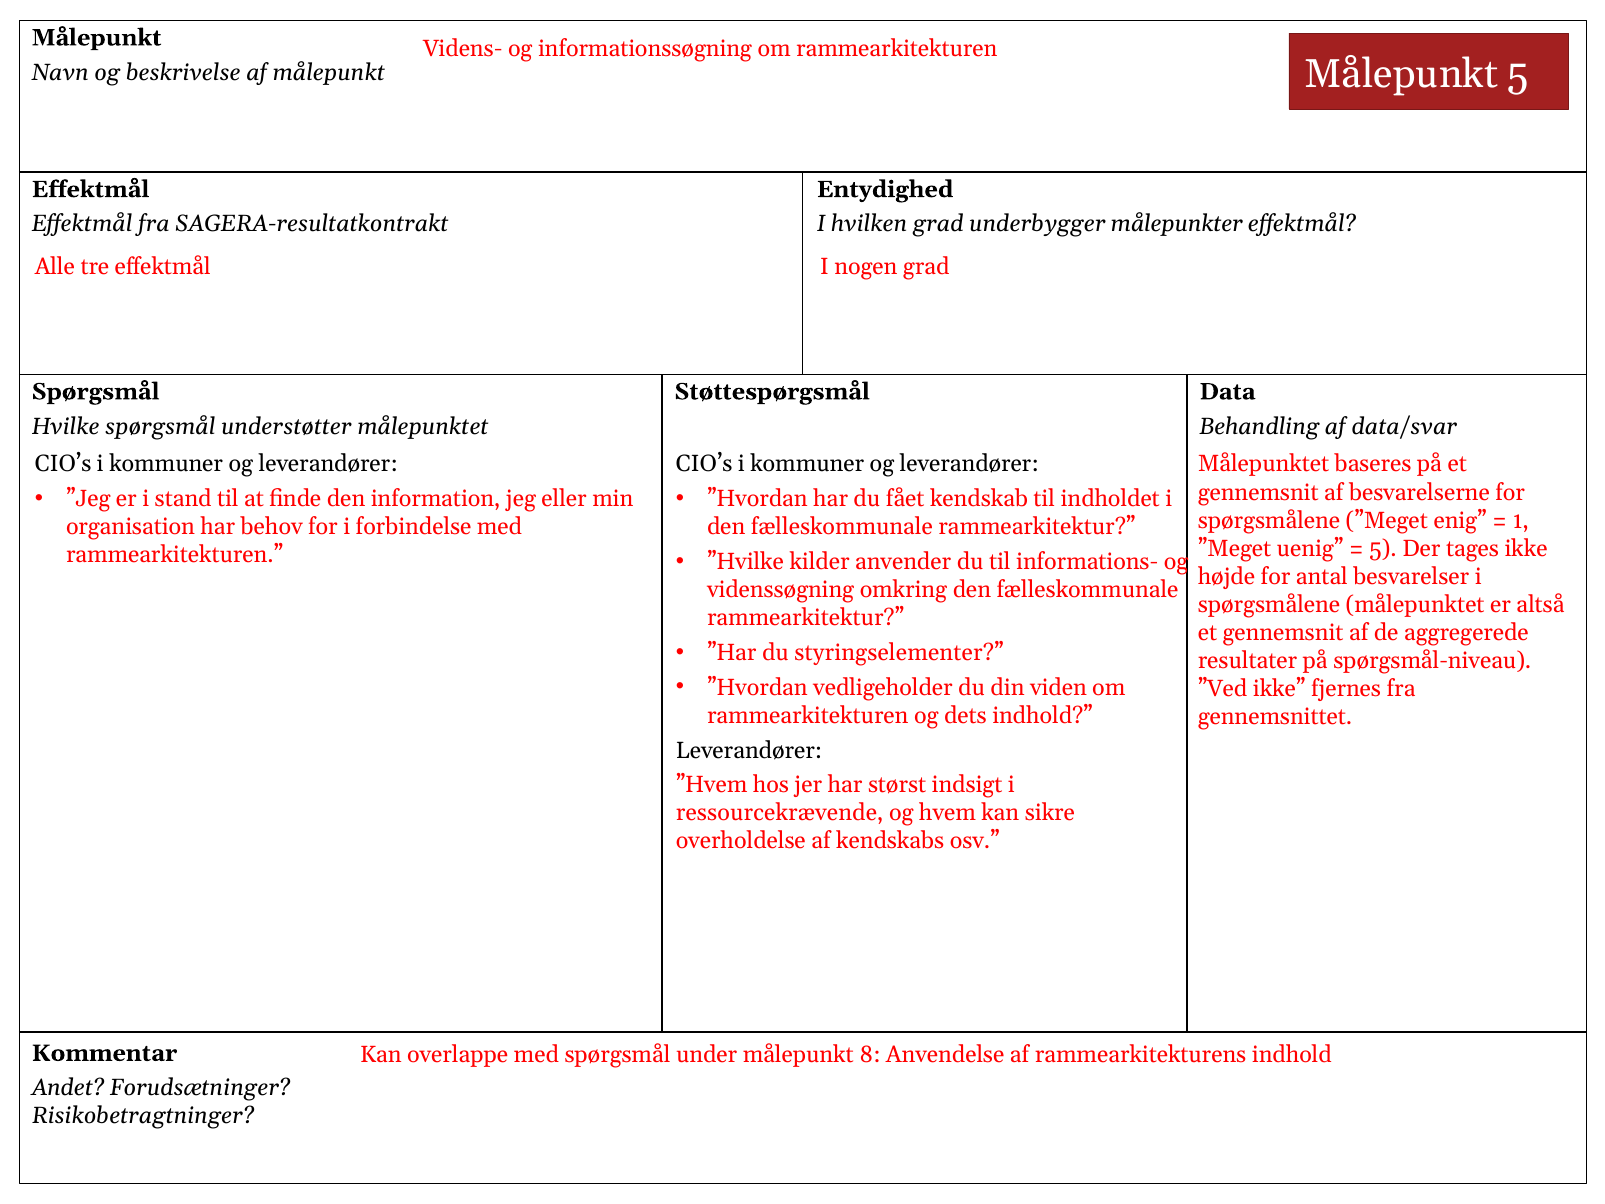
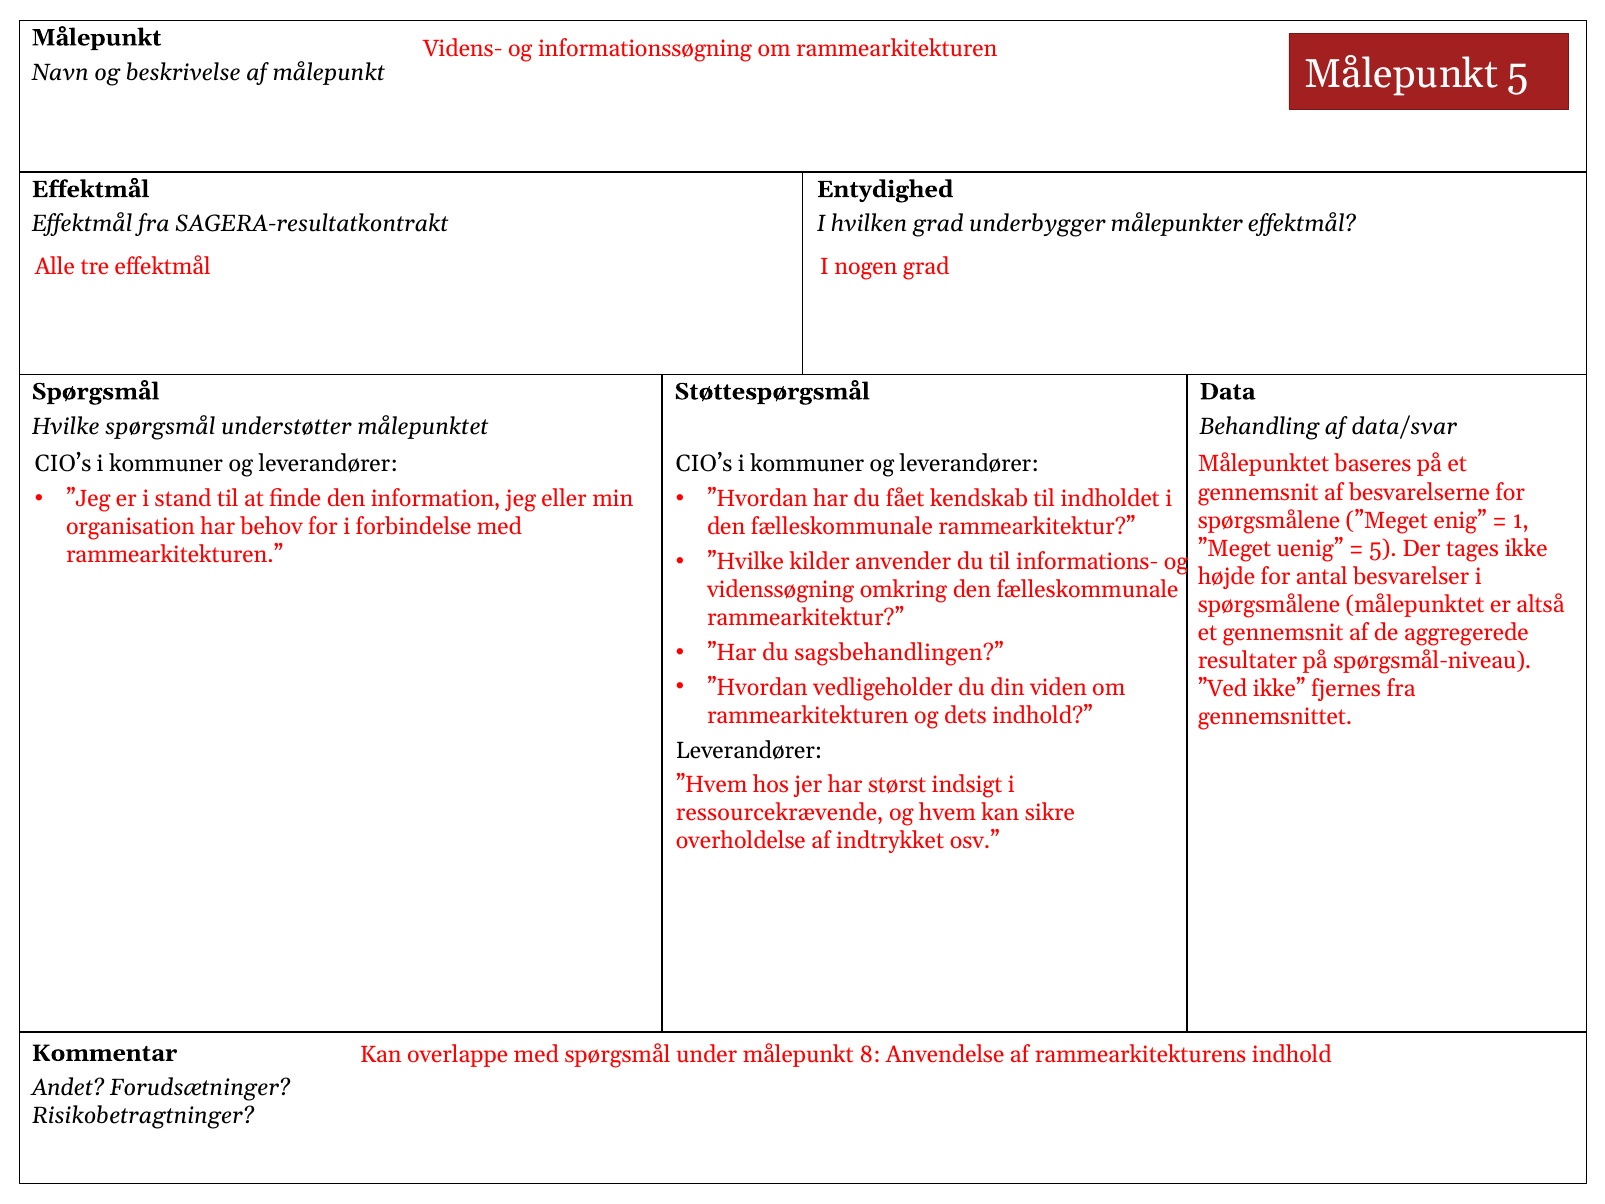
styringselementer: styringselementer -> sagsbehandlingen (899, 653)
kendskabs: kendskabs -> indtrykket (890, 841)
